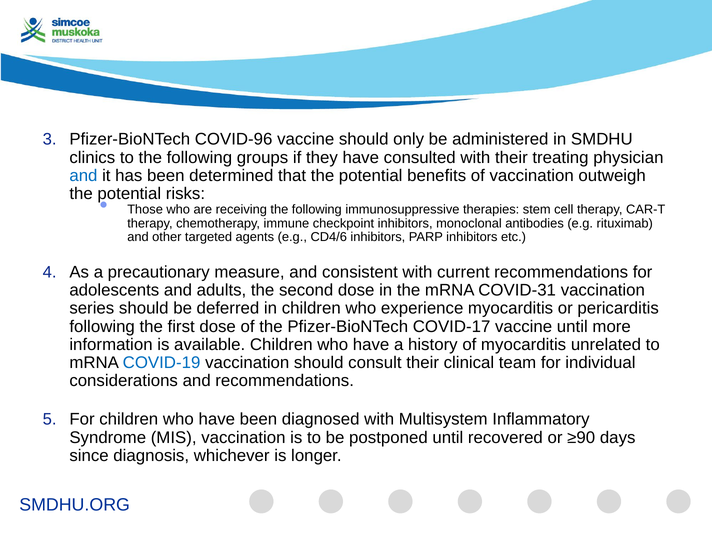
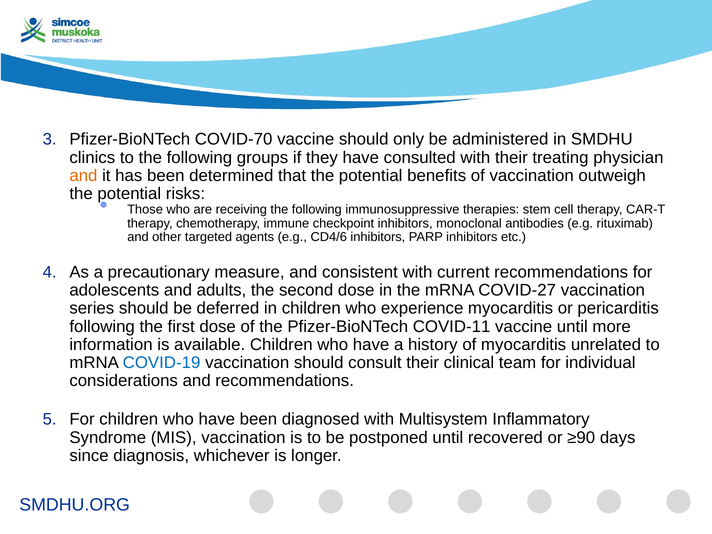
COVID-96: COVID-96 -> COVID-70 (234, 139)
and colour: blue -> orange (83, 176)
COVID-31: COVID-31 -> COVID-27 (517, 290)
COVID-17: COVID-17 -> COVID-11 (452, 326)
